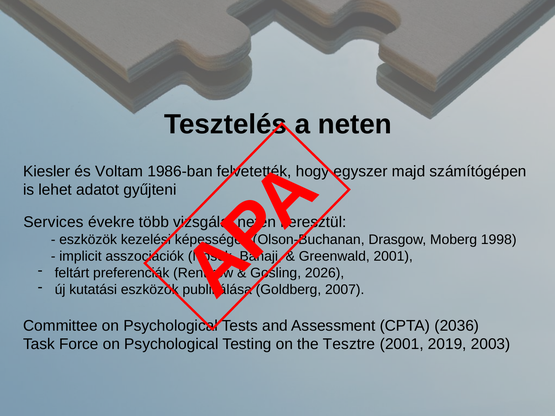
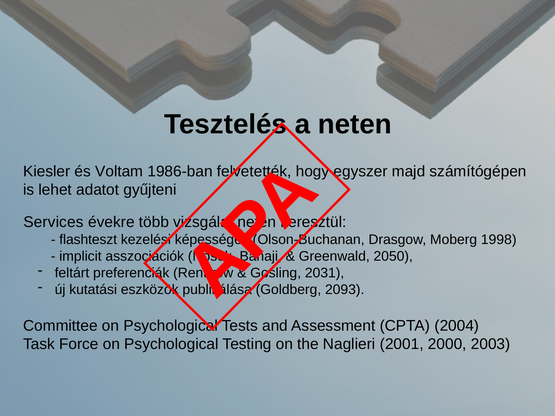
eszközök: eszközök -> flashteszt (88, 240)
2001: 2001 -> 2050 (393, 256)
2026: 2026 -> 2031 (325, 273)
2007: 2007 -> 2093 (345, 290)
2036: 2036 -> 2004 (457, 326)
Tesztre: Tesztre -> Naglieri (349, 344)
2019: 2019 -> 2000 (447, 344)
